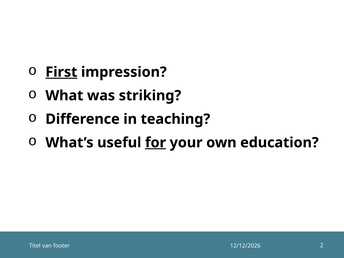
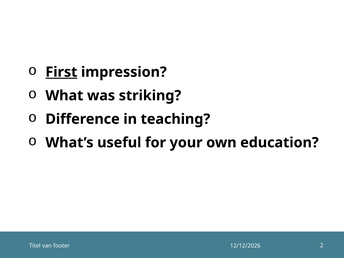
for underline: present -> none (156, 143)
